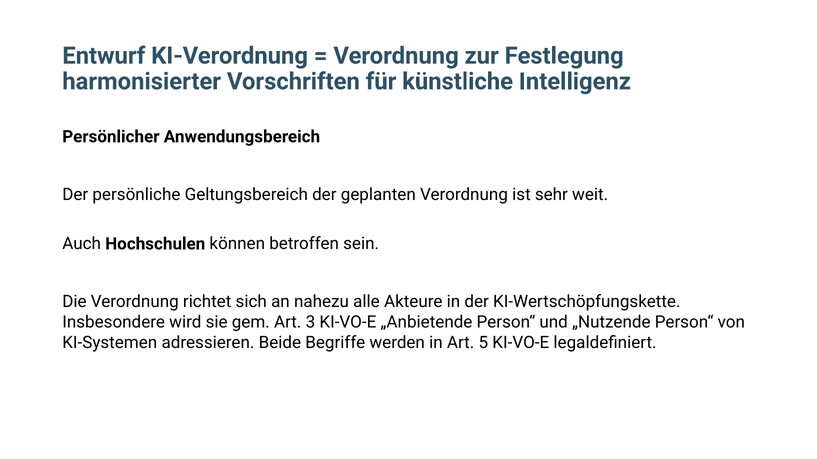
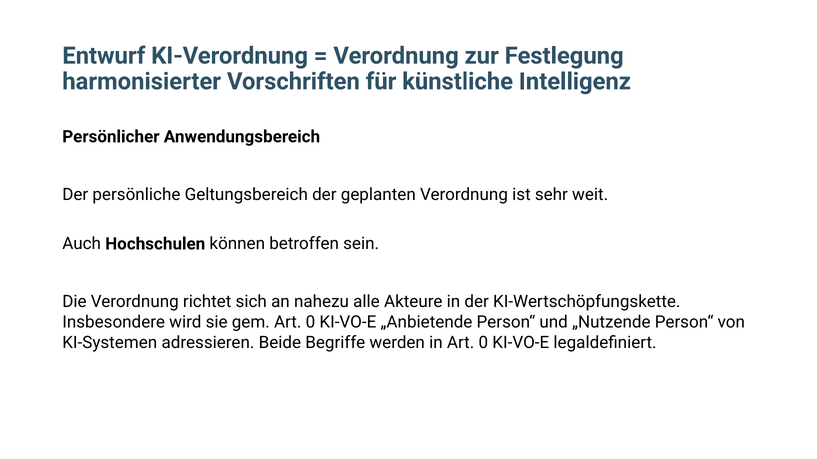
gem Art 3: 3 -> 0 (310, 322)
in Art 5: 5 -> 0 (483, 343)
